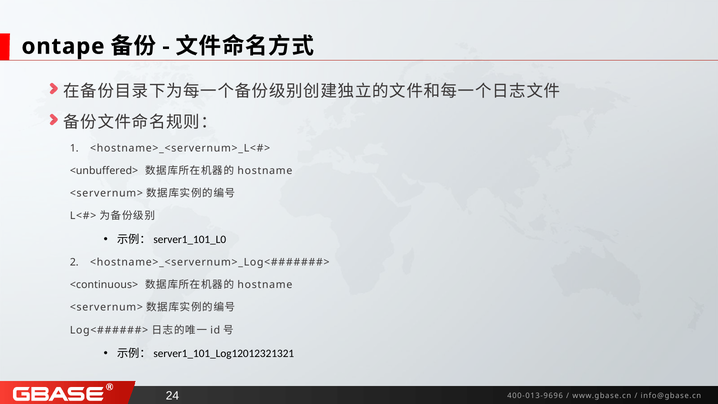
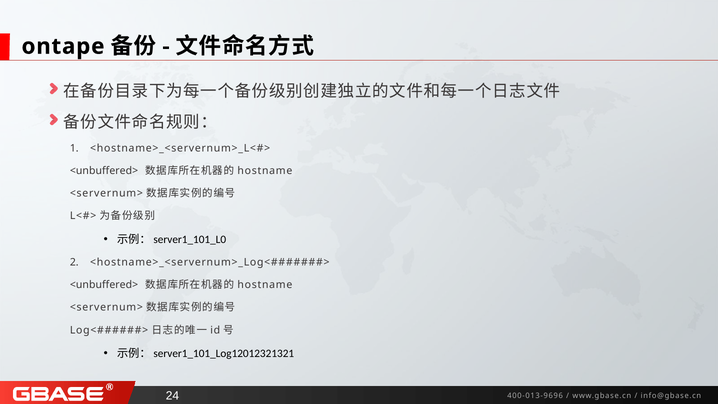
<continuous>: <continuous> -> <unbuffered> (104, 285)
